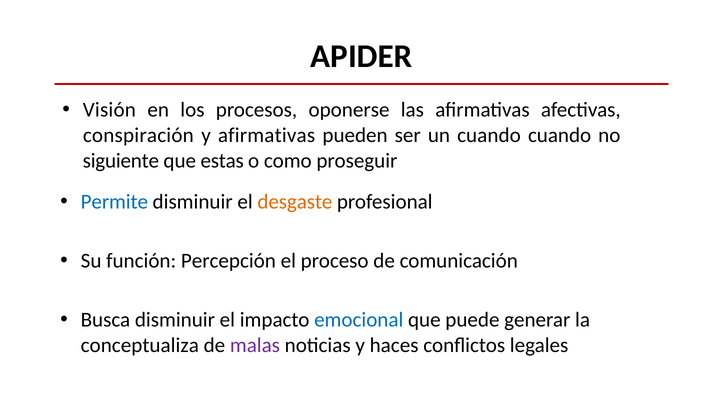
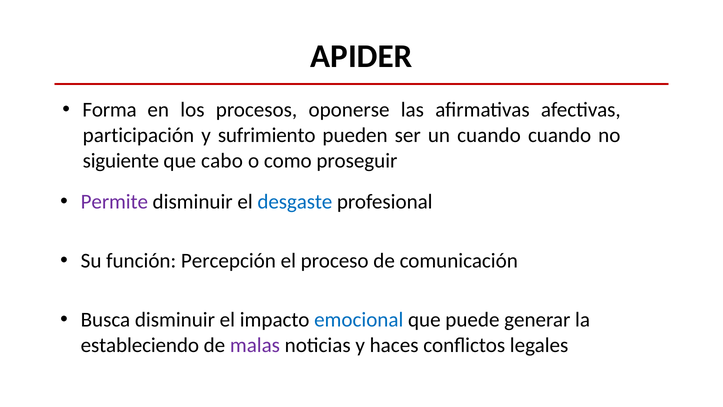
Visión: Visión -> Forma (110, 110)
conspiración: conspiración -> participación (138, 135)
y afirmativas: afirmativas -> sufrimiento (267, 135)
estas: estas -> cabo (222, 160)
Permite colour: blue -> purple (114, 202)
desgaste colour: orange -> blue (295, 202)
conceptualiza: conceptualiza -> estableciendo (140, 345)
